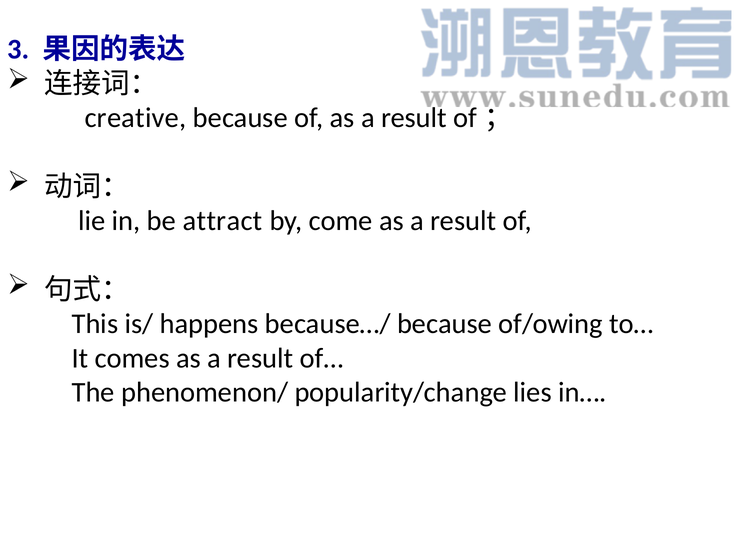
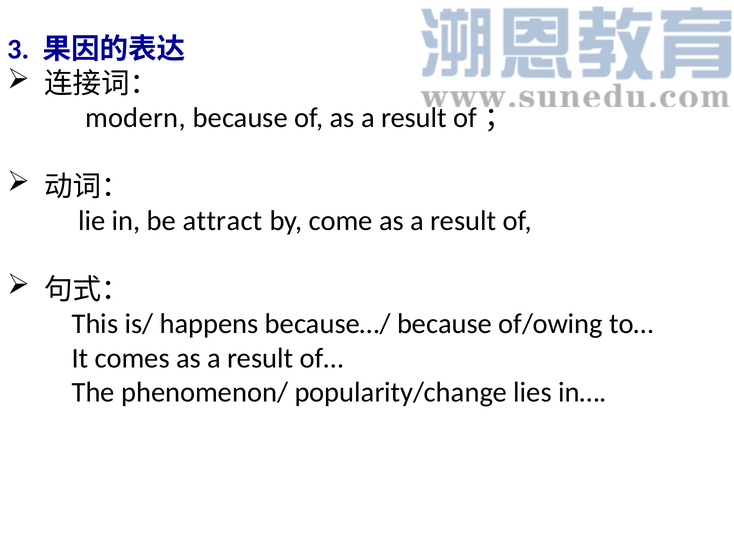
creative: creative -> modern (135, 118)
